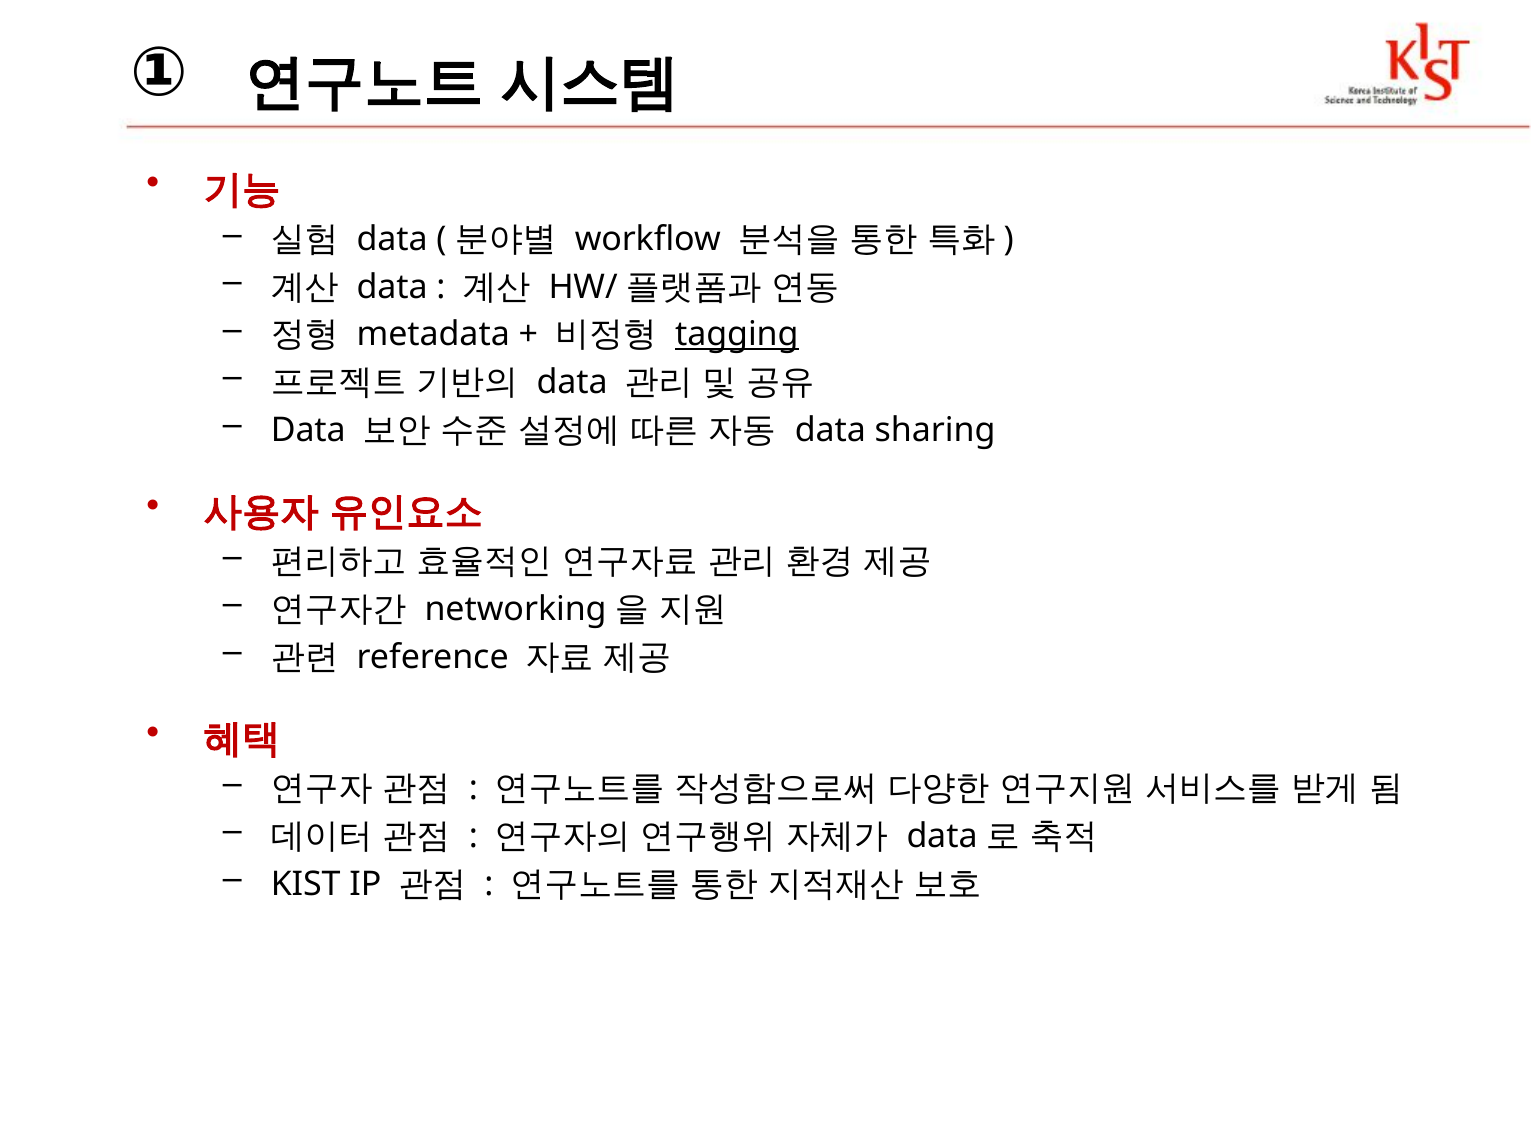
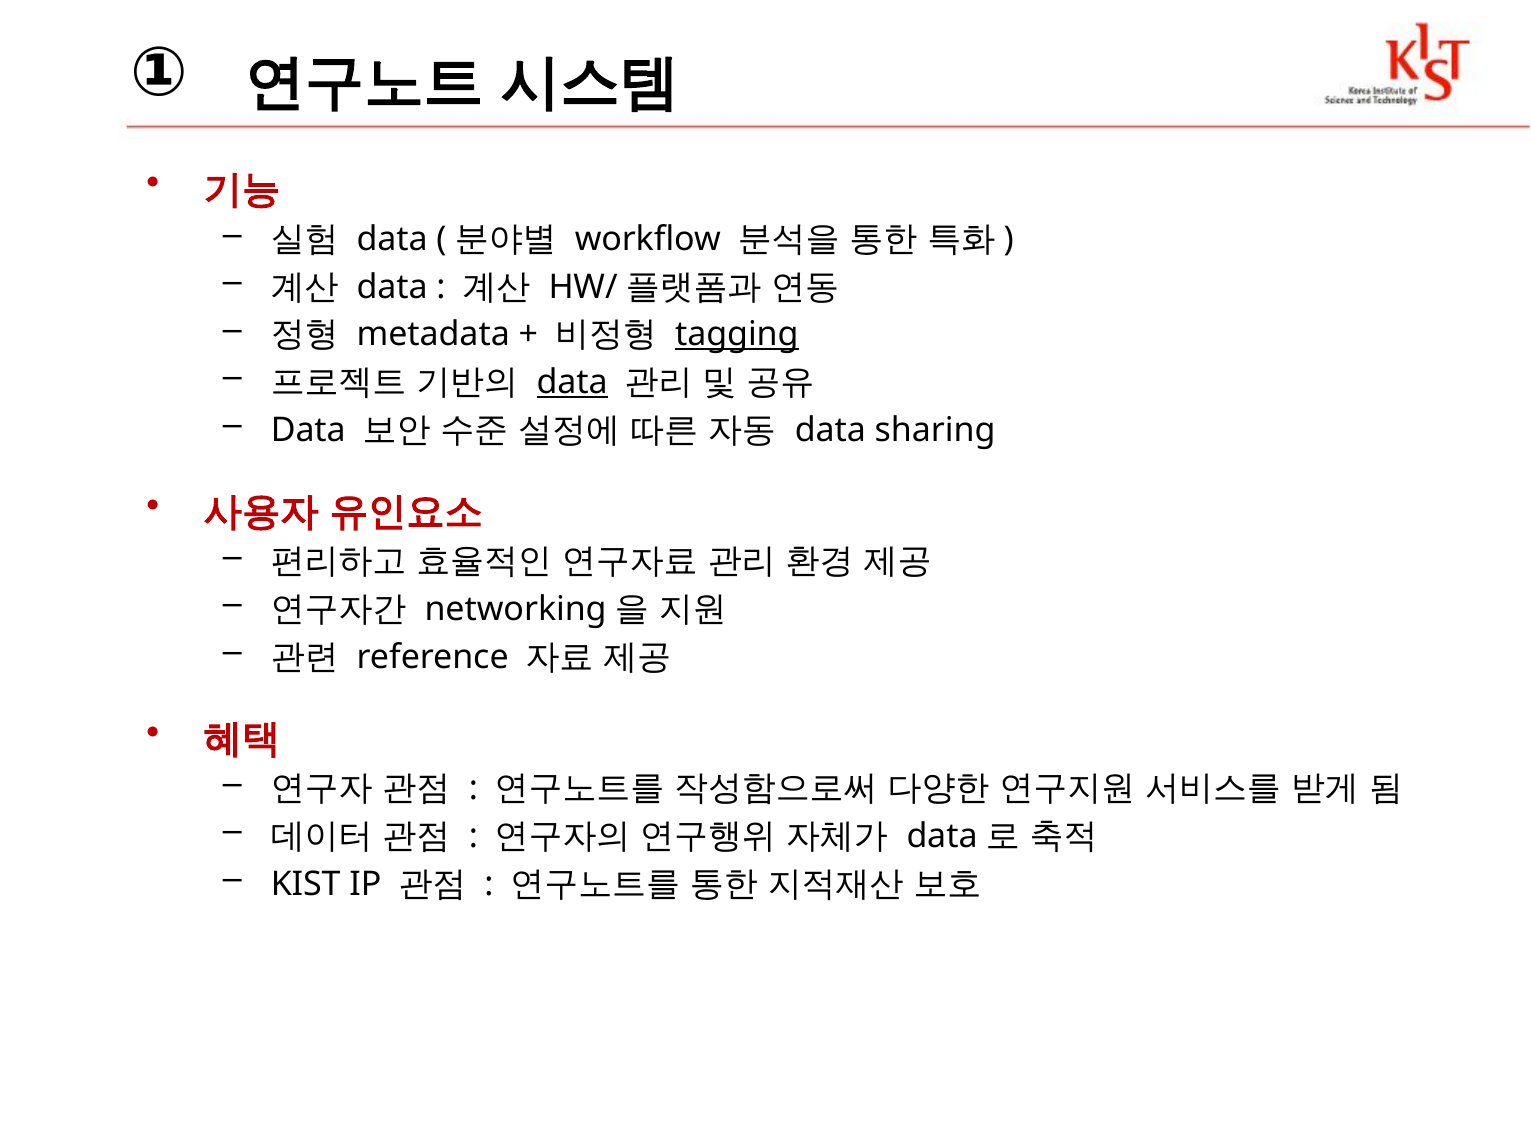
data underline: none -> present (572, 382)
